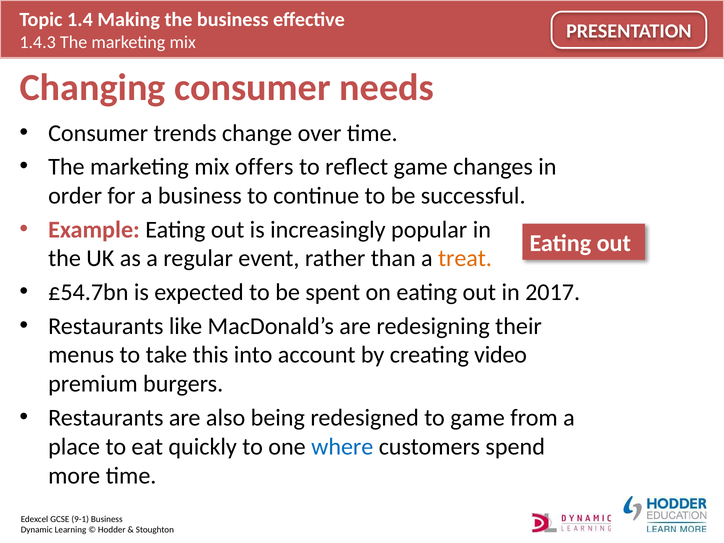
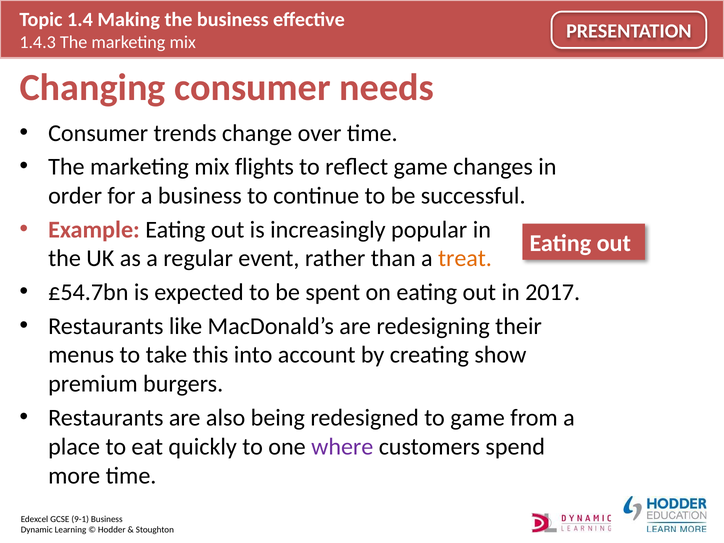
offers: offers -> flights (264, 167)
video: video -> show (500, 355)
where colour: blue -> purple (342, 447)
